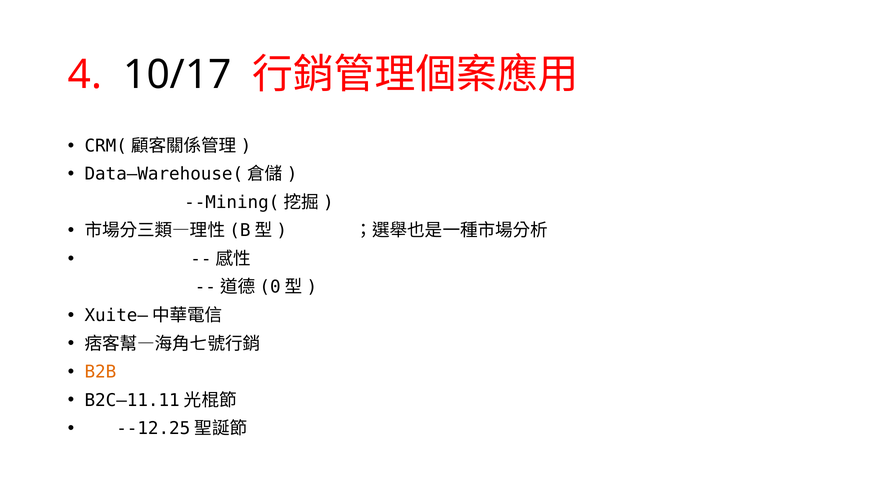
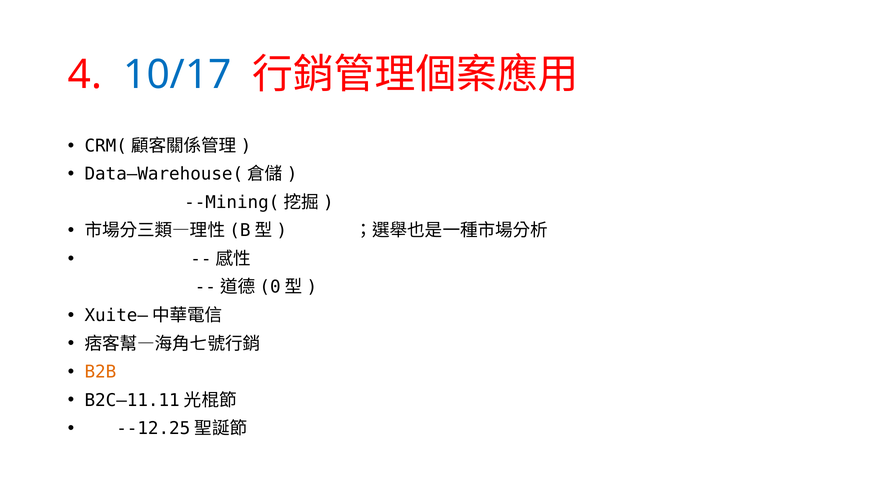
10/17 colour: black -> blue (178, 75)
